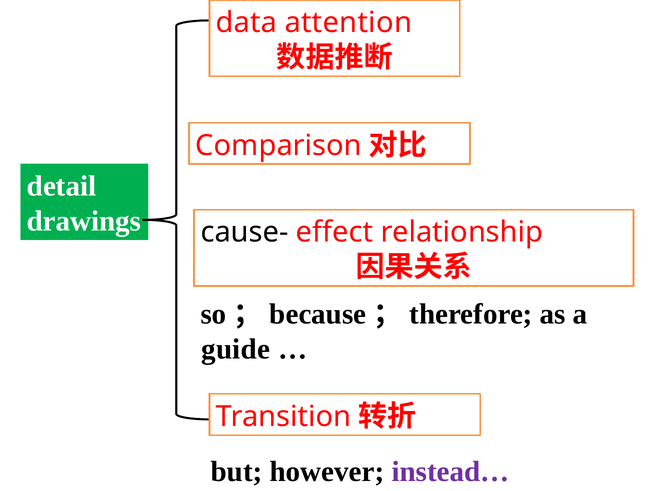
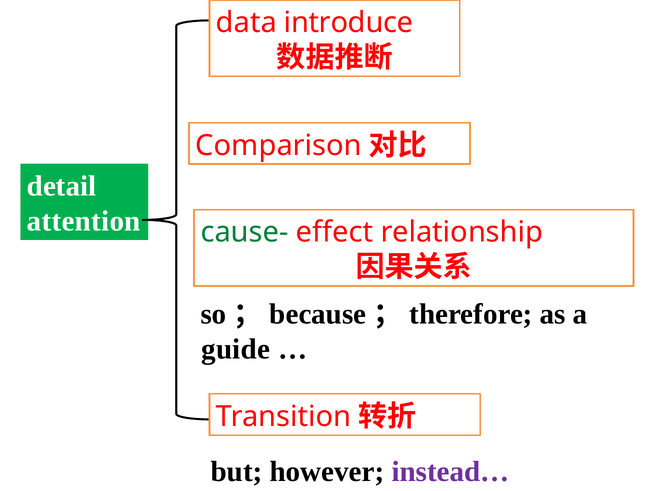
attention: attention -> introduce (349, 23)
drawings: drawings -> attention (84, 221)
cause- colour: black -> green (245, 232)
